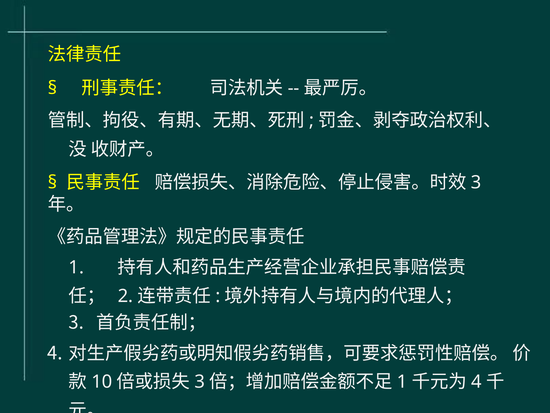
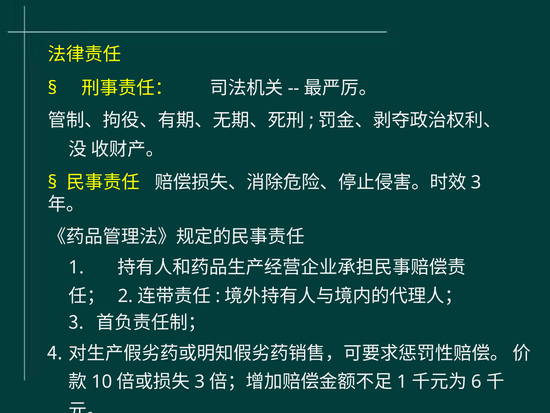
4: 4 -> 6 (476, 381)
